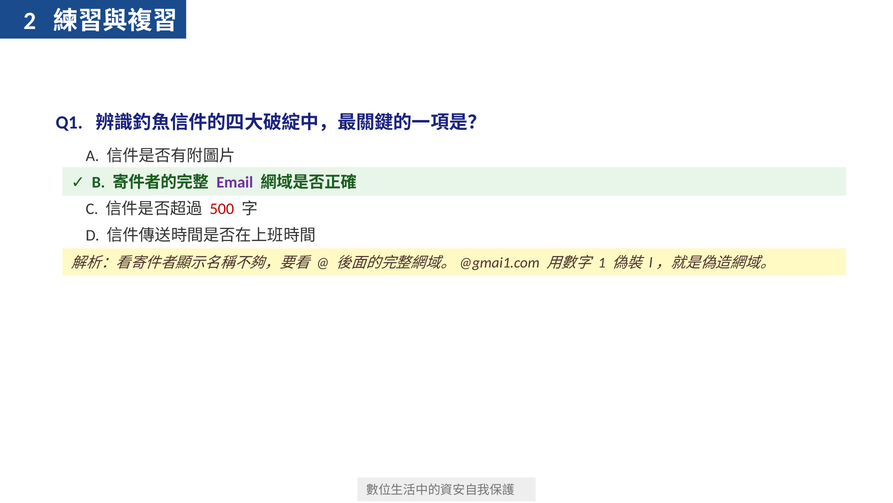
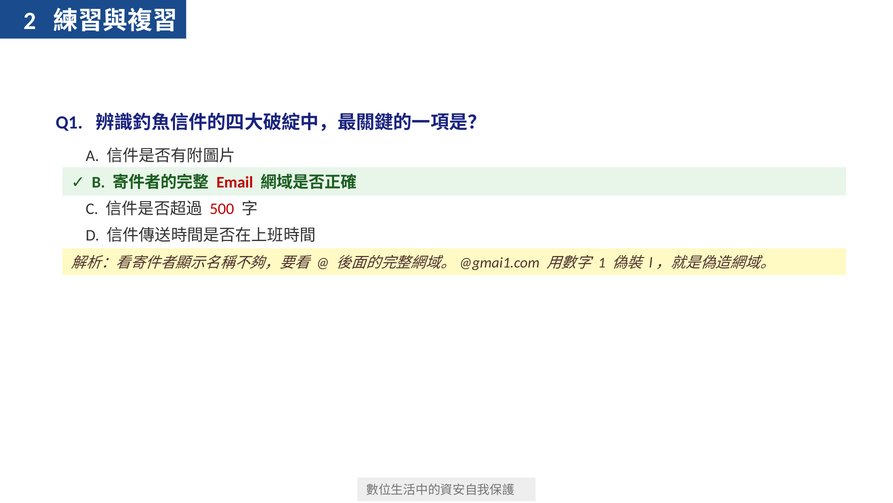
Email colour: purple -> red (235, 182)
